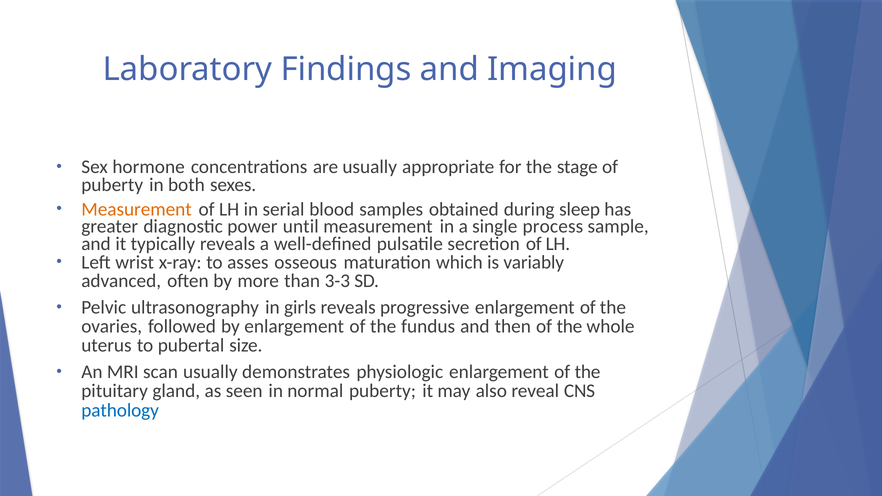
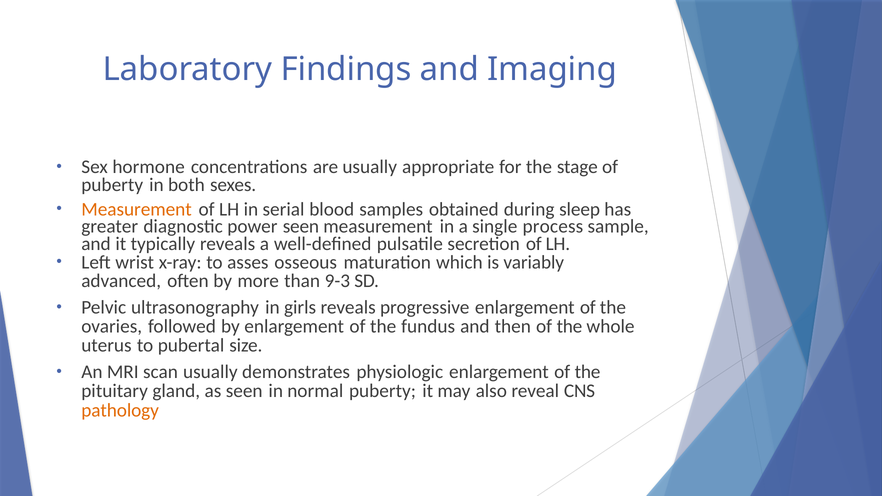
power until: until -> seen (301, 227)
3-3: 3-3 -> 9-3 (337, 281)
pathology colour: blue -> orange (120, 410)
